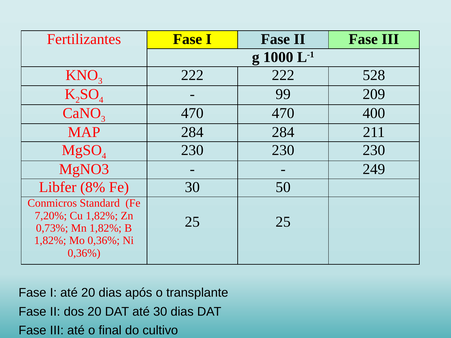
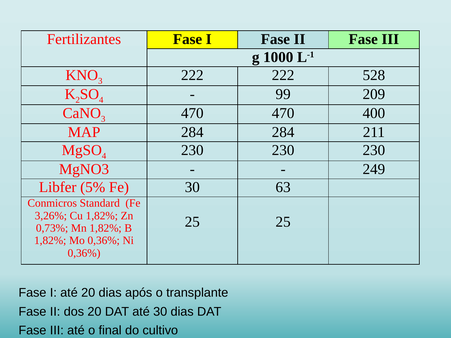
8%: 8% -> 5% (93, 187)
50: 50 -> 63 (283, 187)
7,20%: 7,20% -> 3,26% (51, 216)
